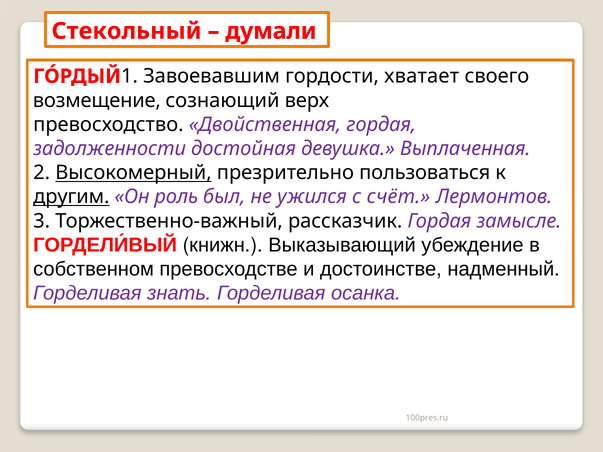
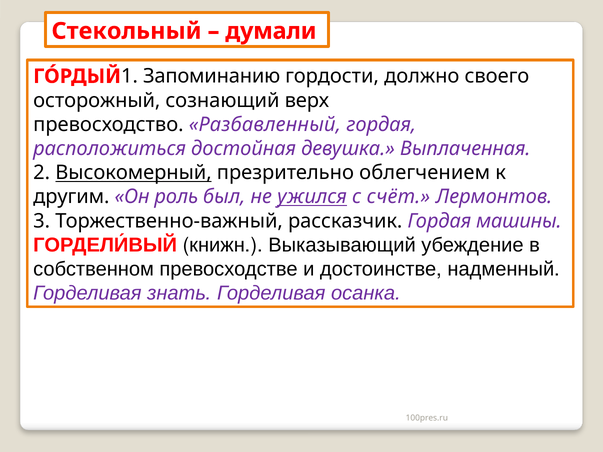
Завоевавшим: Завоевавшим -> Запоминанию (212, 76)
хватает: хватает -> должно (422, 76)
возмещение: возмещение -> осторожный (97, 100)
Двойственная: Двойственная -> Разбавленный (265, 125)
задолженности: задолженности -> расположиться (110, 149)
пользоваться: пользоваться -> облегчением (425, 173)
другим underline: present -> none (71, 197)
ужился underline: none -> present (312, 197)
замысле: замысле -> машины (519, 221)
